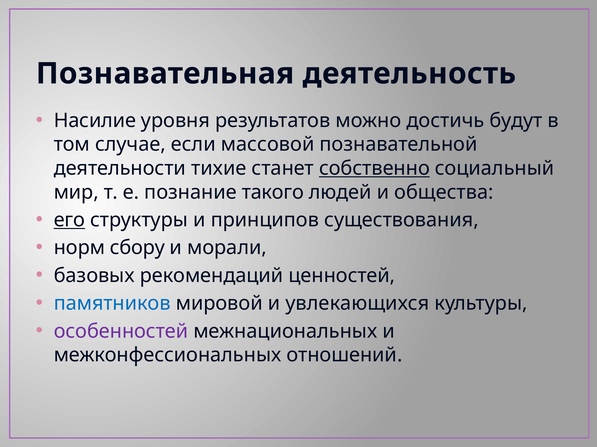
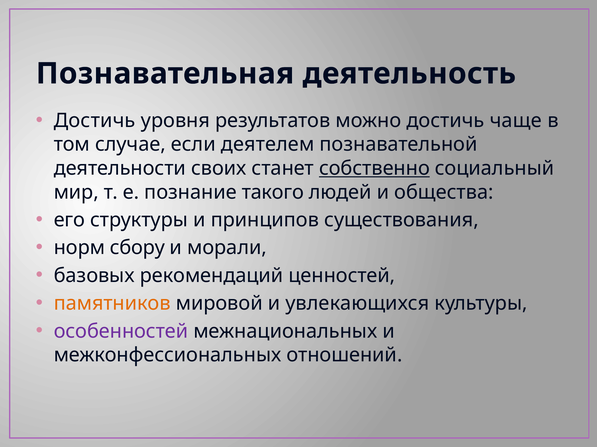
Насилие: Насилие -> Достичь (95, 121)
будут: будут -> чаще (516, 121)
массовой: массовой -> деятелем (268, 145)
тихие: тихие -> своих (219, 169)
его underline: present -> none (69, 220)
памятников colour: blue -> orange (112, 304)
